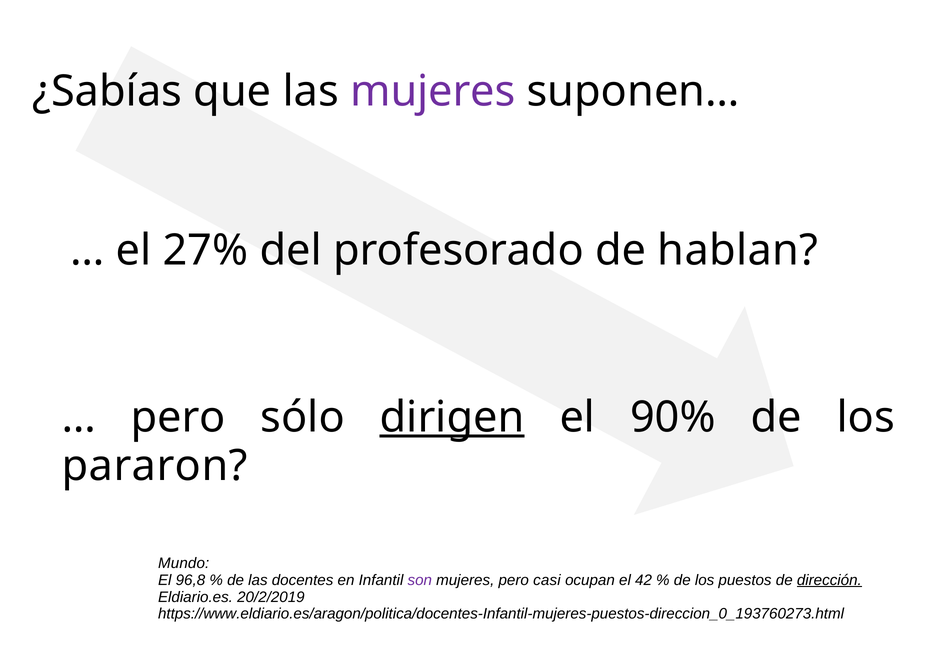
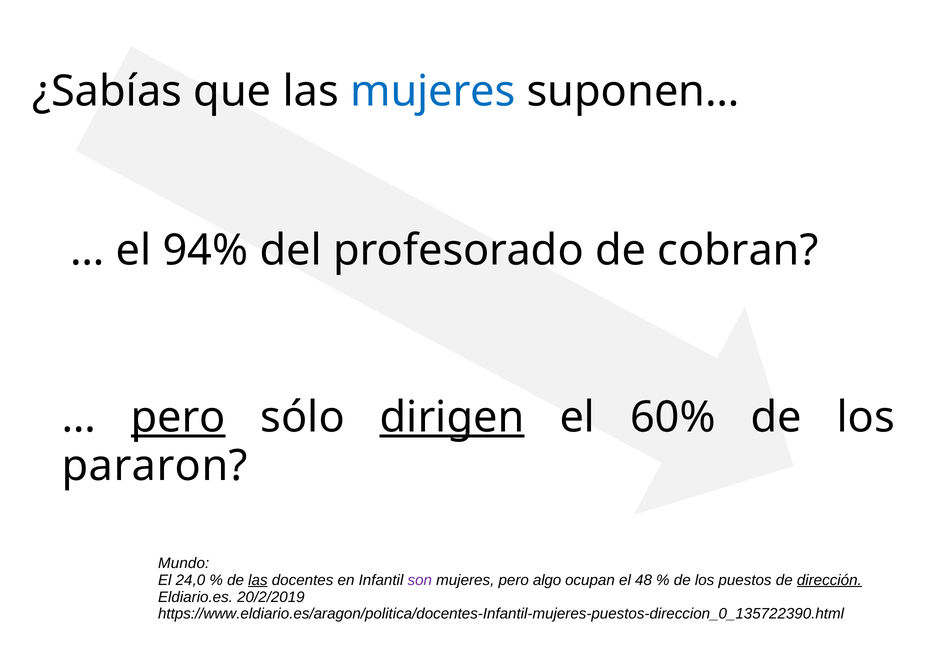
mujeres colour: purple -> blue (433, 91)
27%: 27% -> 94% (205, 250)
hablan: hablan -> cobran (738, 250)
pero underline: none -> present (178, 417)
90%: 90% -> 60% (673, 417)
96,8: 96,8 -> 24,0 (190, 580)
las underline: none -> present (258, 580)
casi: casi -> algo (547, 580)
42: 42 -> 48 (644, 580)
https://www.eldiario.es/aragon/politica/docentes-Infantil-mujeres-puestos-direccion_0_193760273.html: https://www.eldiario.es/aragon/politica/docentes-Infantil-mujeres-puestos-direccion_0_193760273.html -> https://www.eldiario.es/aragon/politica/docentes-Infantil-mujeres-puestos-direccion_0_135722390.html (501, 614)
